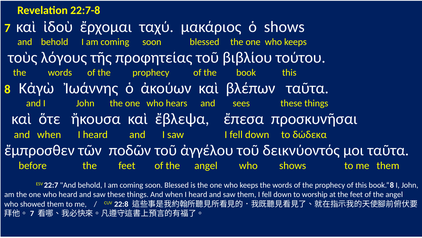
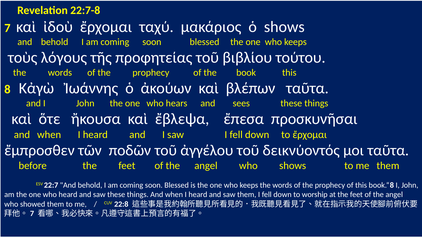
to δώδεκα: δώδεκα -> ἔρχομαι (310, 135)
